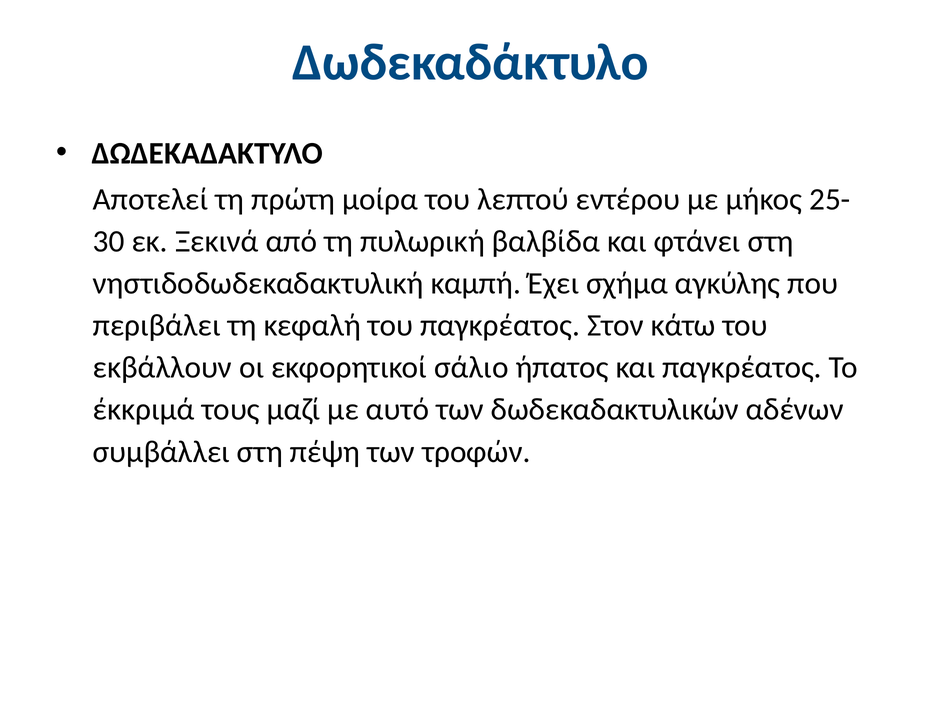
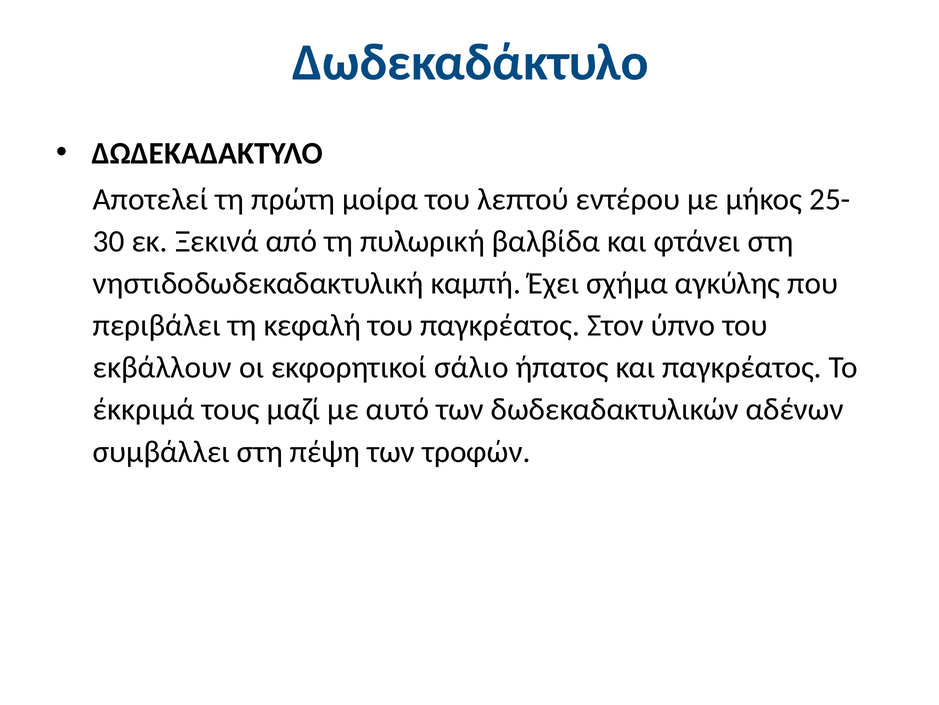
κάτω: κάτω -> ύπνο (683, 325)
